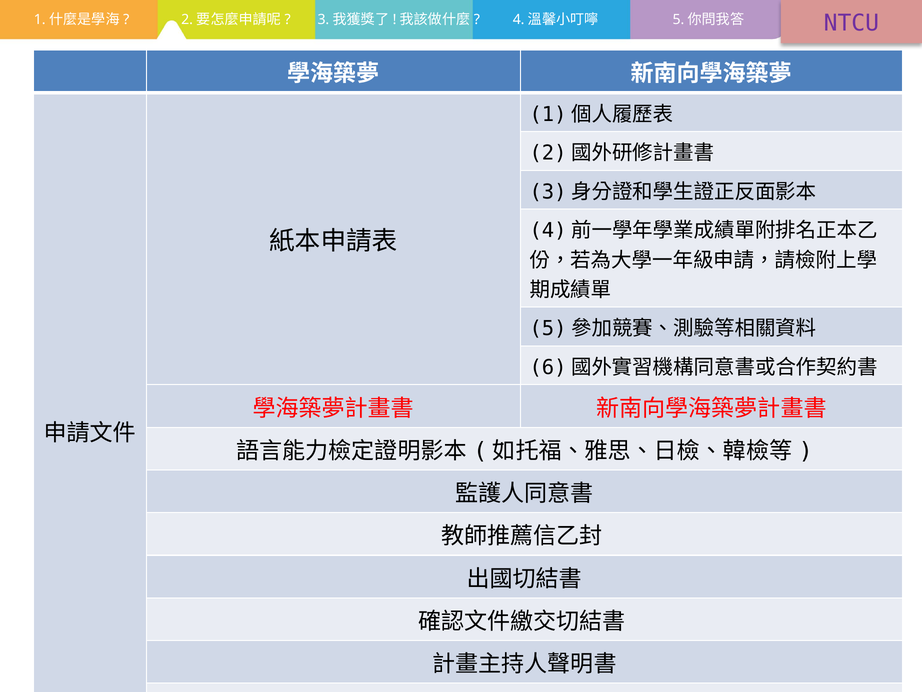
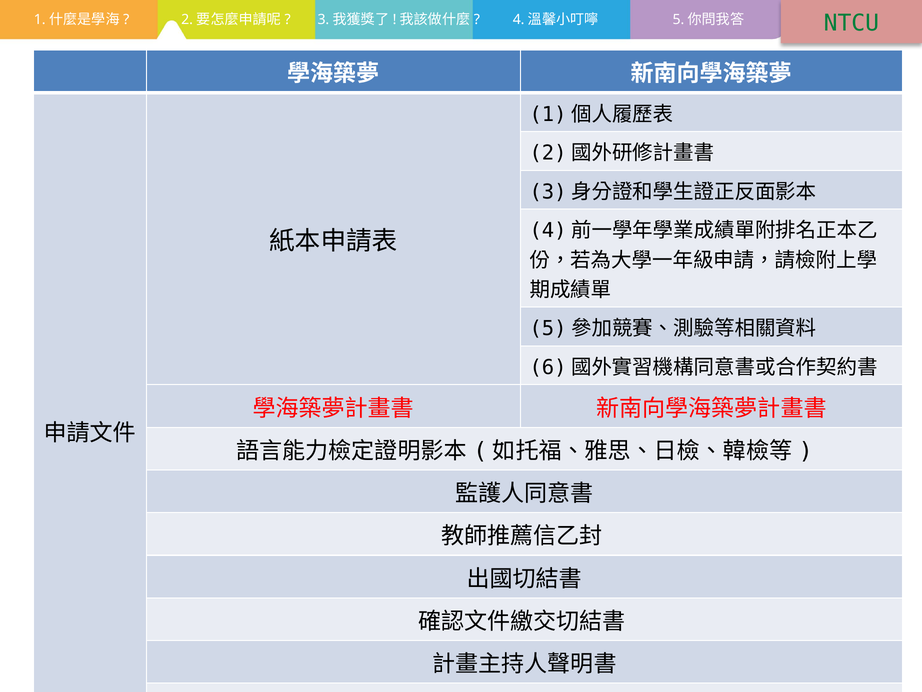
NTCU colour: purple -> green (851, 23)
